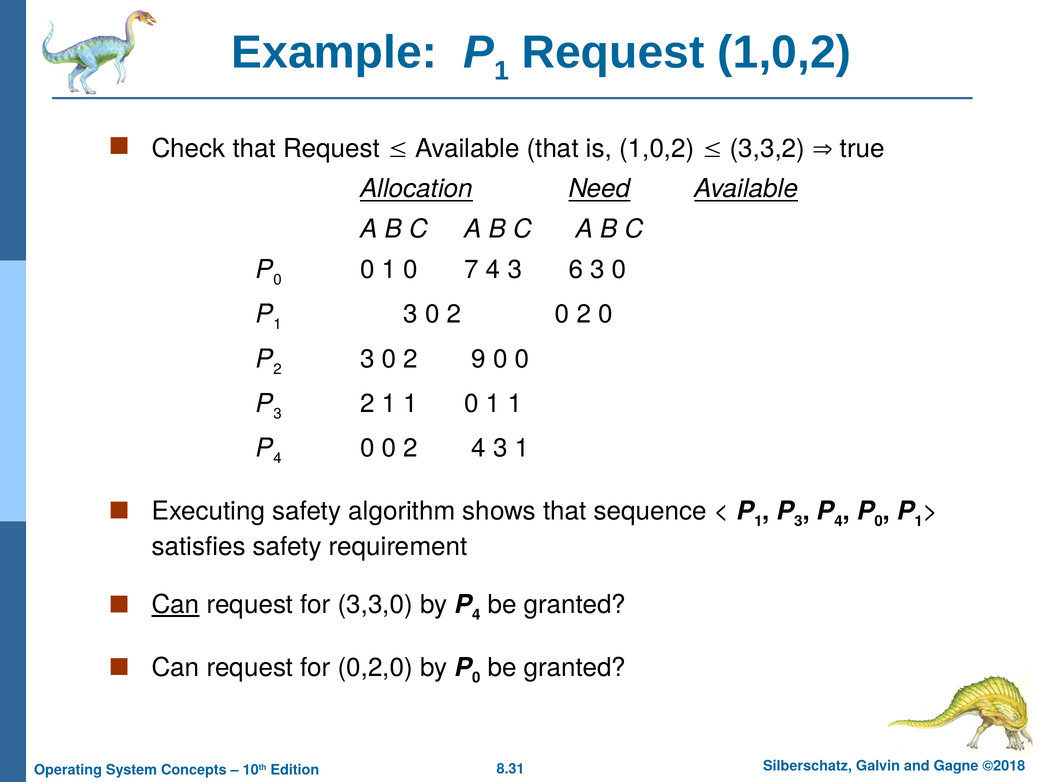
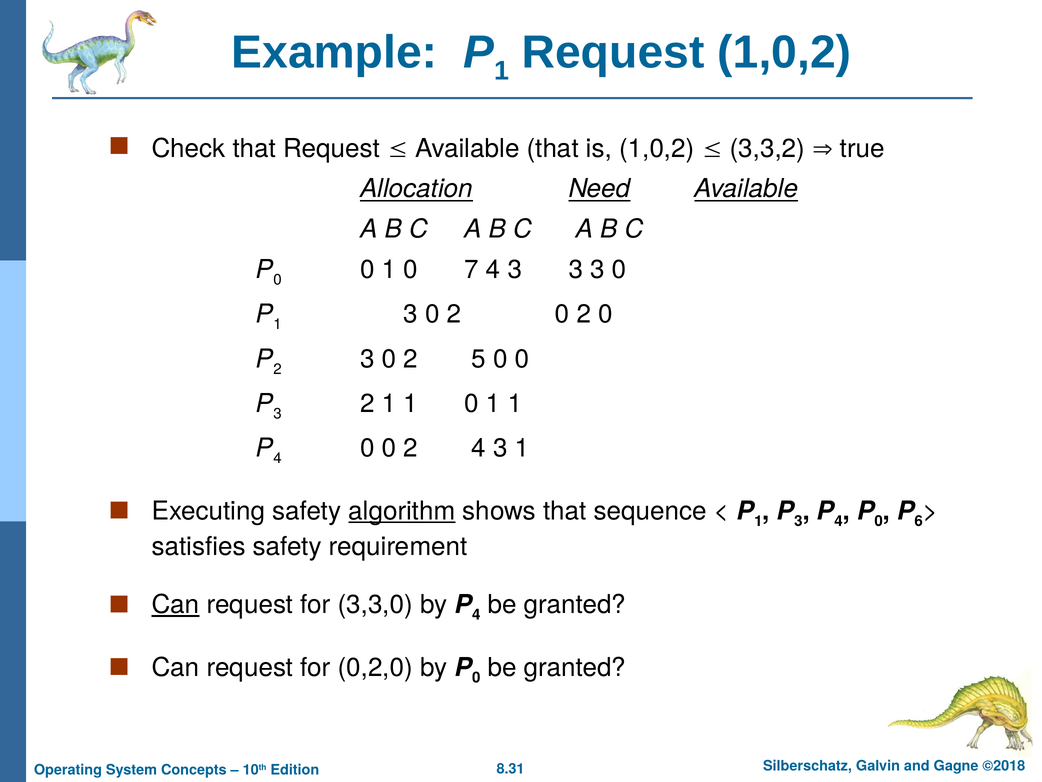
4 3 6: 6 -> 3 (576, 270)
9: 9 -> 5 (479, 359)
algorithm underline: none -> present (402, 511)
1: 1 -> 6 (919, 521)
